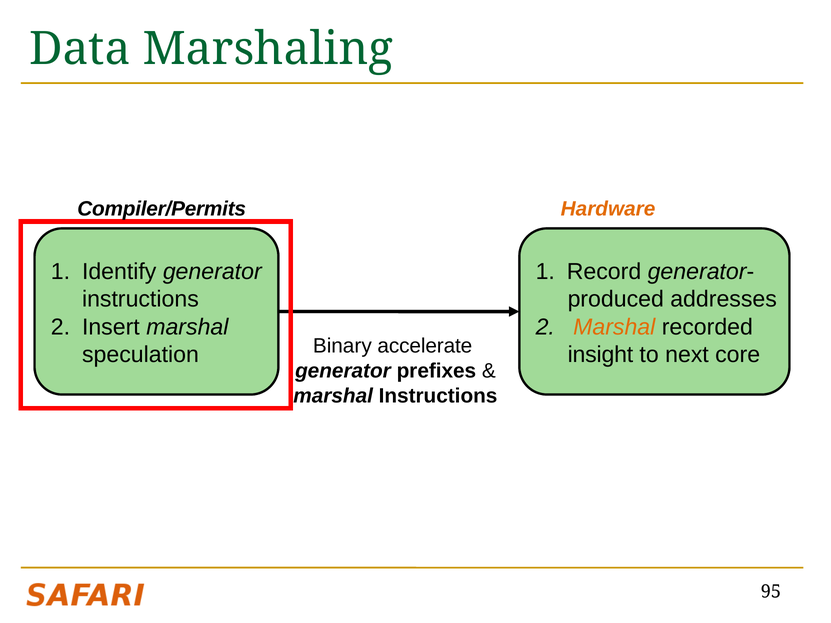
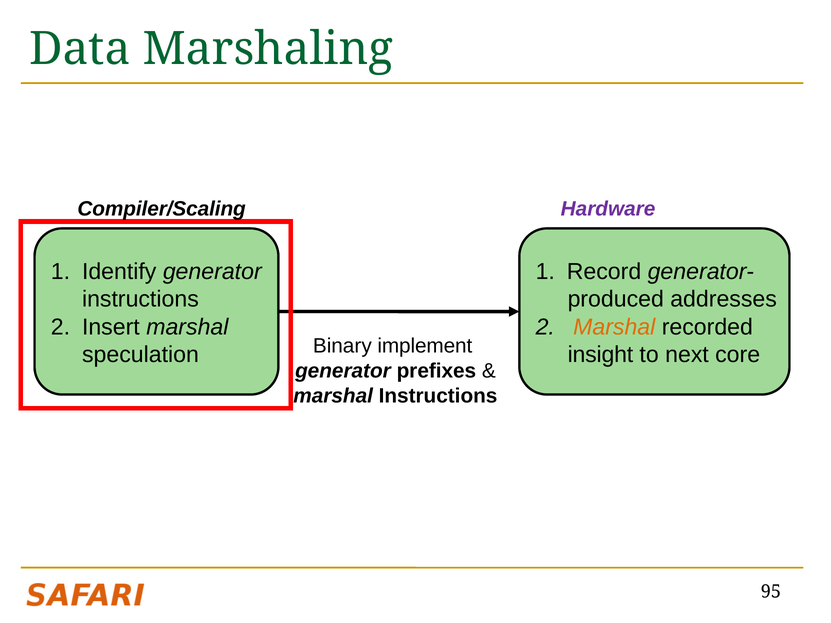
Hardware colour: orange -> purple (608, 209)
Compiler/Permits: Compiler/Permits -> Compiler/Scaling (162, 209)
accelerate: accelerate -> implement (425, 346)
